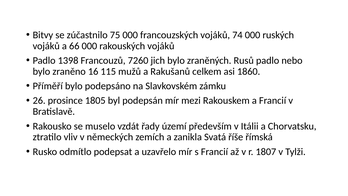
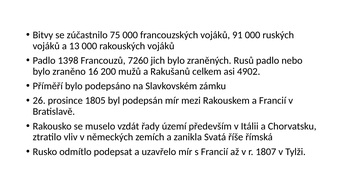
74: 74 -> 91 (237, 35)
66: 66 -> 13 (74, 46)
115: 115 -> 200 (108, 71)
1860: 1860 -> 4902 (249, 71)
